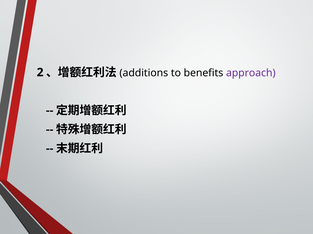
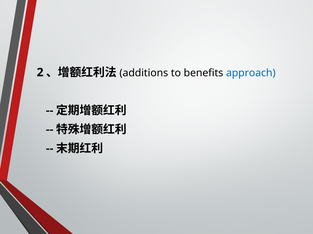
approach colour: purple -> blue (251, 73)
